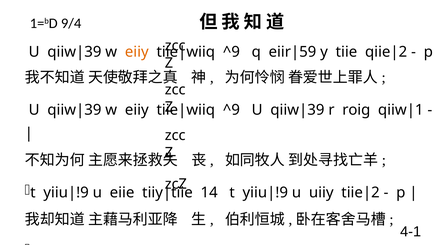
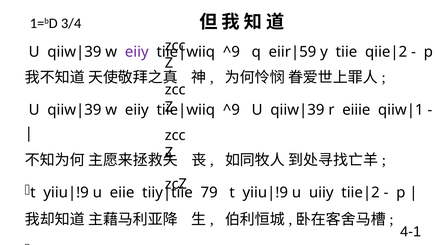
9/4: 9/4 -> 3/4 (71, 23)
eiiy colour: orange -> purple (137, 52)
roig: roig -> eiiie (356, 110)
14: 14 -> 79 (209, 193)
